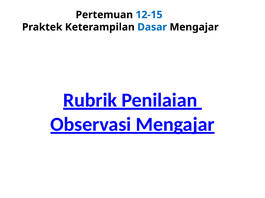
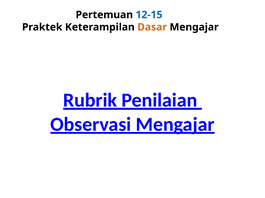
Dasar colour: blue -> orange (152, 27)
